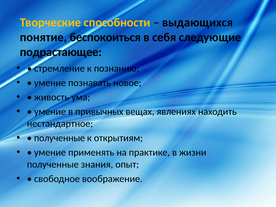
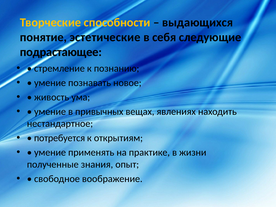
беспокоиться: беспокоиться -> эстетические (105, 37)
полученные: полученные -> потребуется (60, 138)
